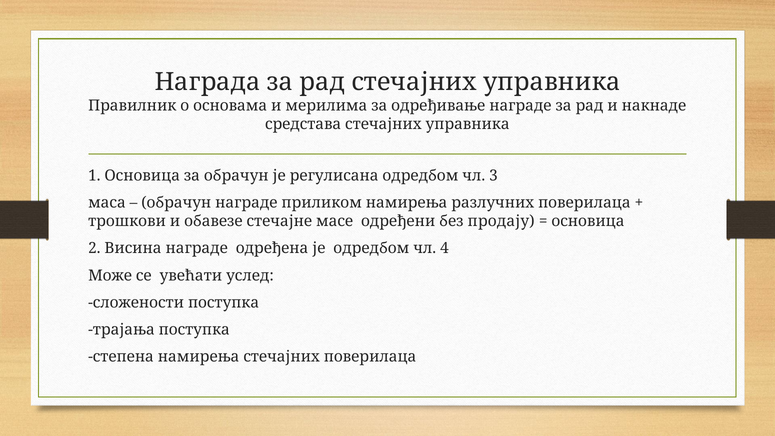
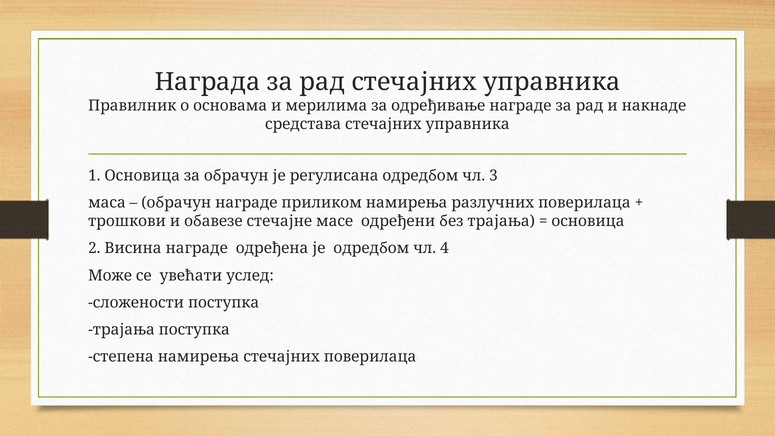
без продају: продају -> трајања (501, 221)
